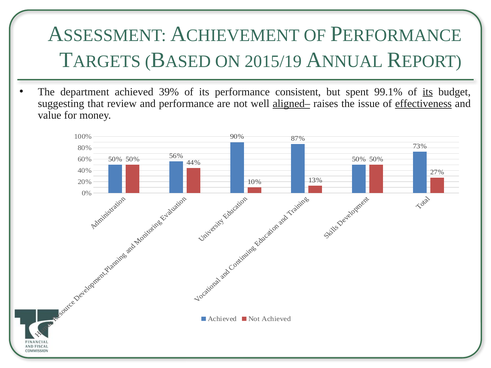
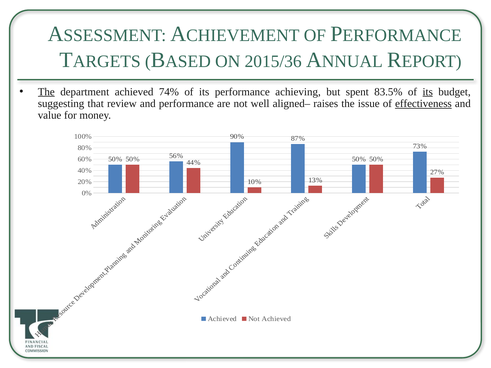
2015/19: 2015/19 -> 2015/36 (273, 61)
The underline: none -> present (46, 92)
39%: 39% -> 74% (169, 92)
consistent: consistent -> achieving (298, 92)
99.1%: 99.1% -> 83.5% (388, 92)
aligned– underline: present -> none (291, 104)
